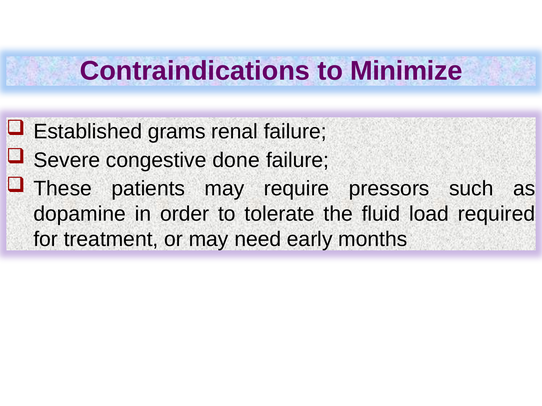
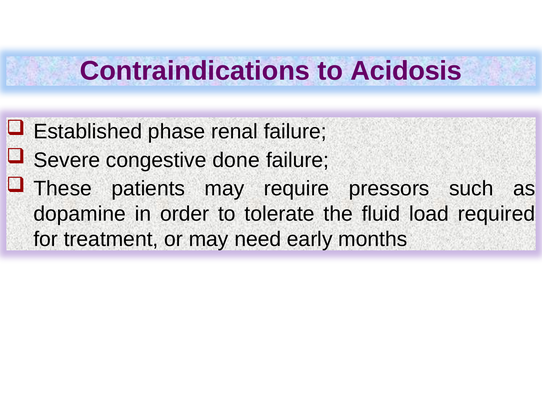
Minimize: Minimize -> Acidosis (406, 71)
grams: grams -> phase (177, 132)
